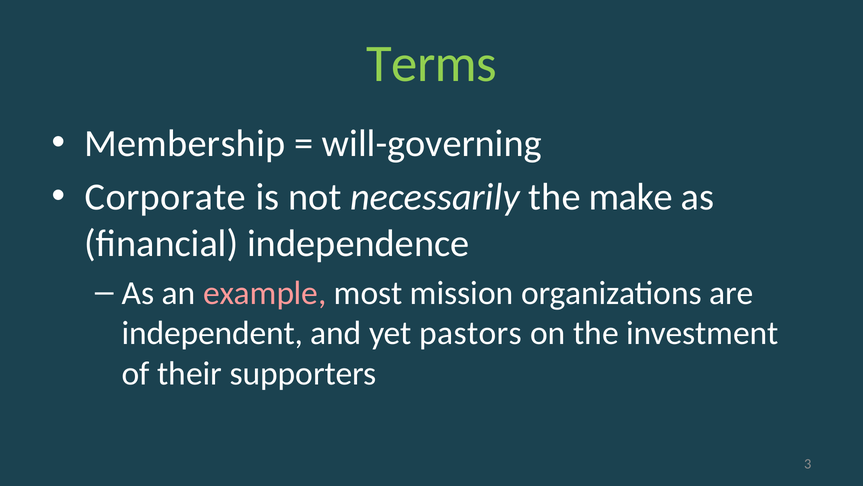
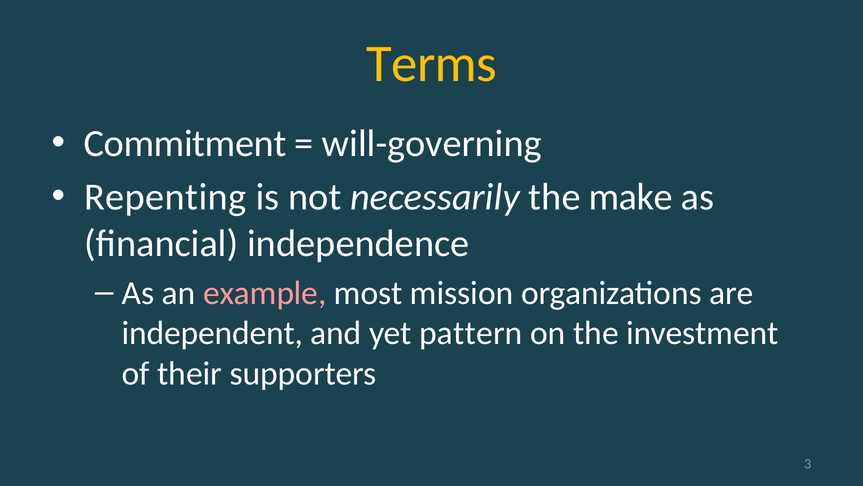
Terms colour: light green -> yellow (432, 64)
Membership: Membership -> Commitment (185, 143)
Corporate: Corporate -> Repenting (165, 197)
pastors: pastors -> pattern (471, 333)
